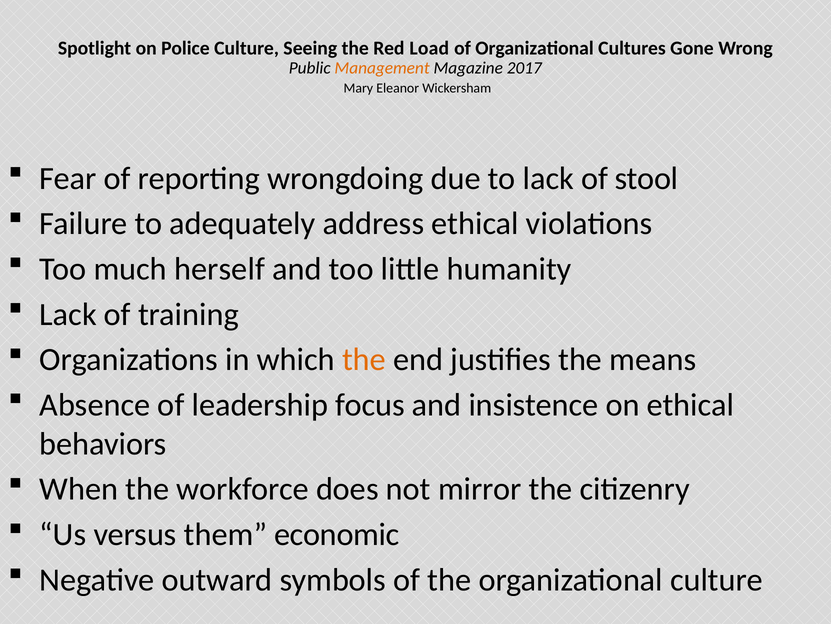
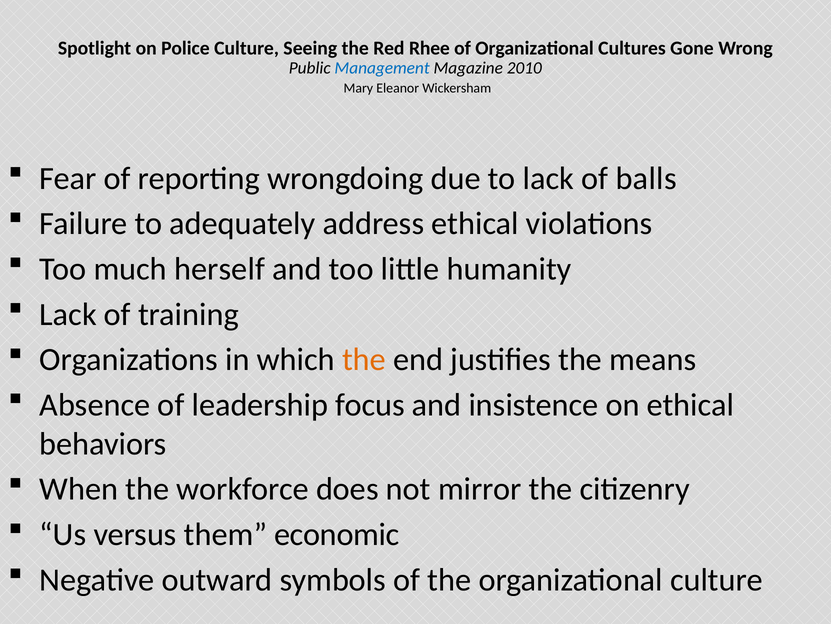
Load: Load -> Rhee (429, 48)
Management colour: orange -> blue (382, 68)
2017: 2017 -> 2010 (524, 68)
stool: stool -> balls (646, 178)
